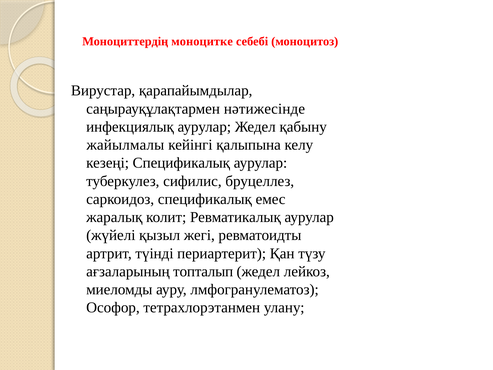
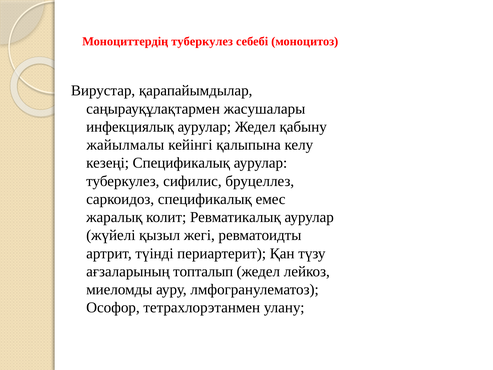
Моноциттердің моноцитке: моноцитке -> туберкулез (202, 41)
нәтижесінде: нәтижесінде -> жасушалары (265, 109)
